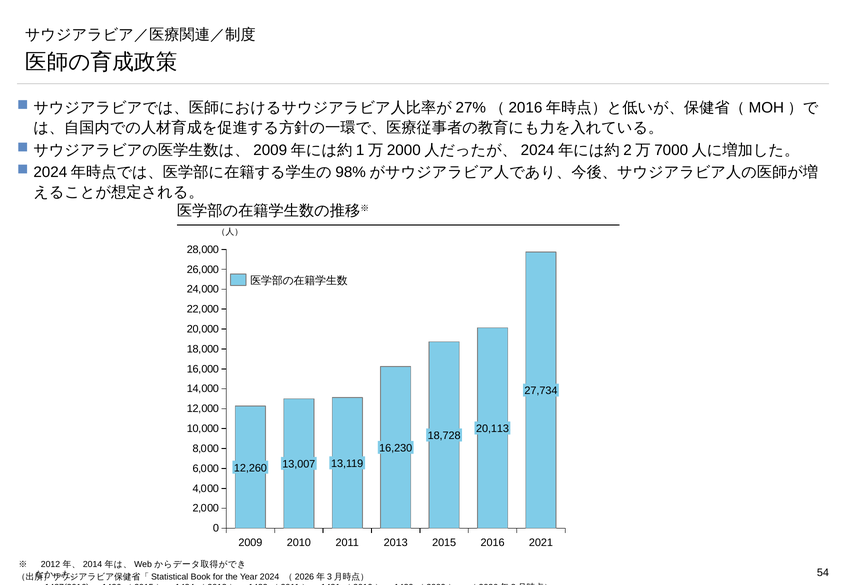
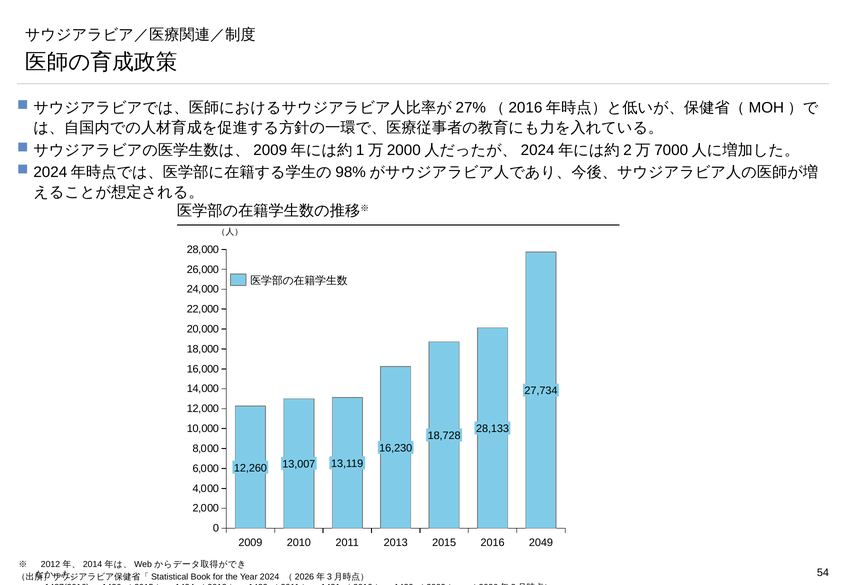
20,113: 20,113 -> 28,133 (493, 429)
2021: 2021 -> 2049 (541, 543)
